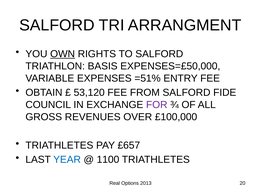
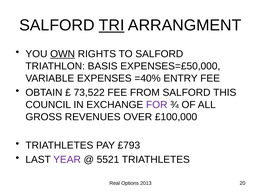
TRI underline: none -> present (112, 25)
=51%: =51% -> =40% (148, 78)
53,120: 53,120 -> 73,522 (89, 92)
FIDE: FIDE -> THIS (225, 92)
£657: £657 -> £793 (129, 145)
YEAR colour: blue -> purple (67, 159)
1100: 1100 -> 5521 (108, 159)
